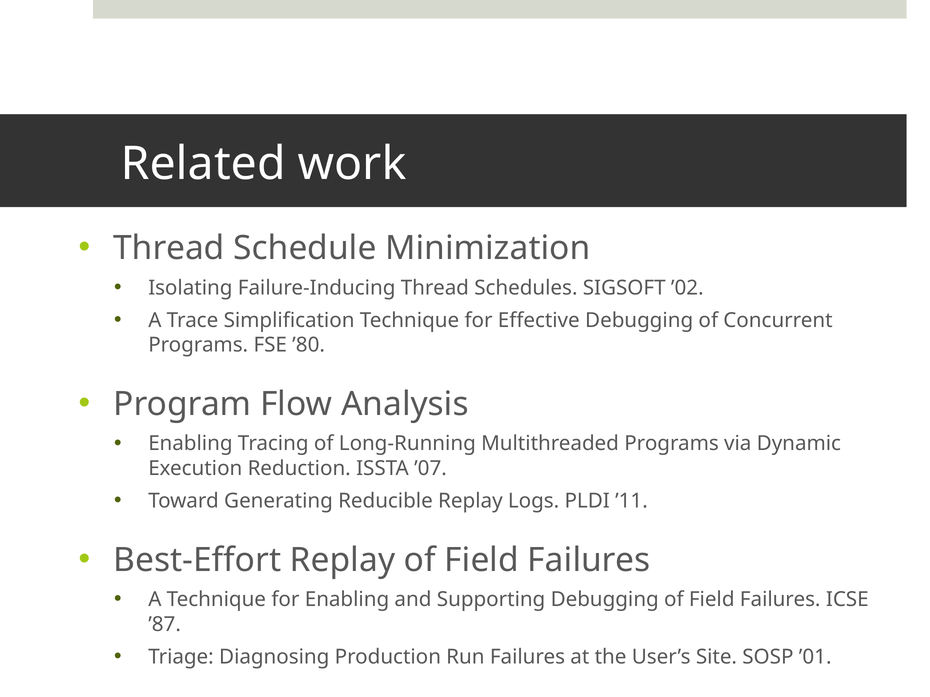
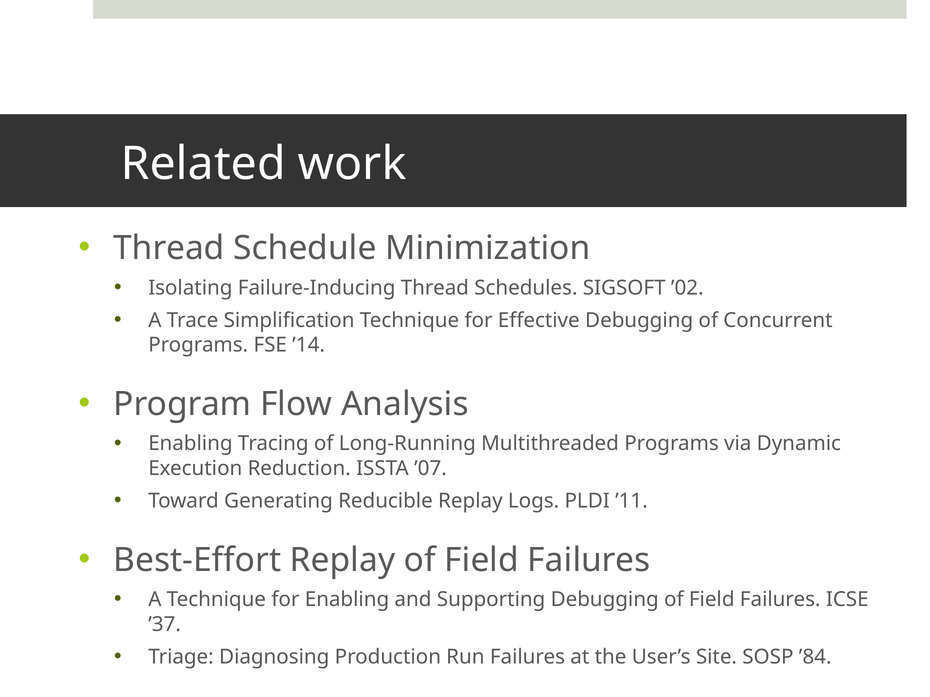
’80: ’80 -> ’14 (309, 345)
’87: ’87 -> ’37 (165, 625)
’01: ’01 -> ’84 (815, 657)
